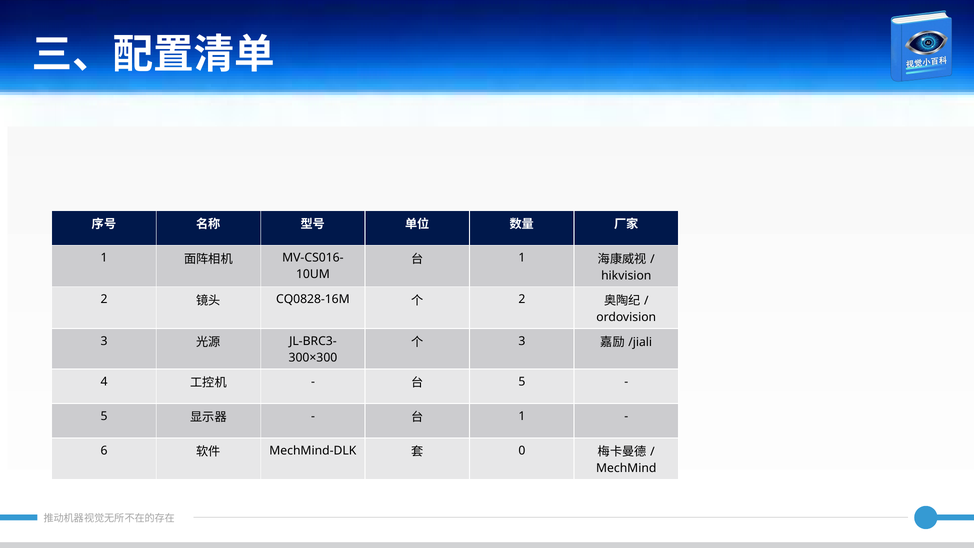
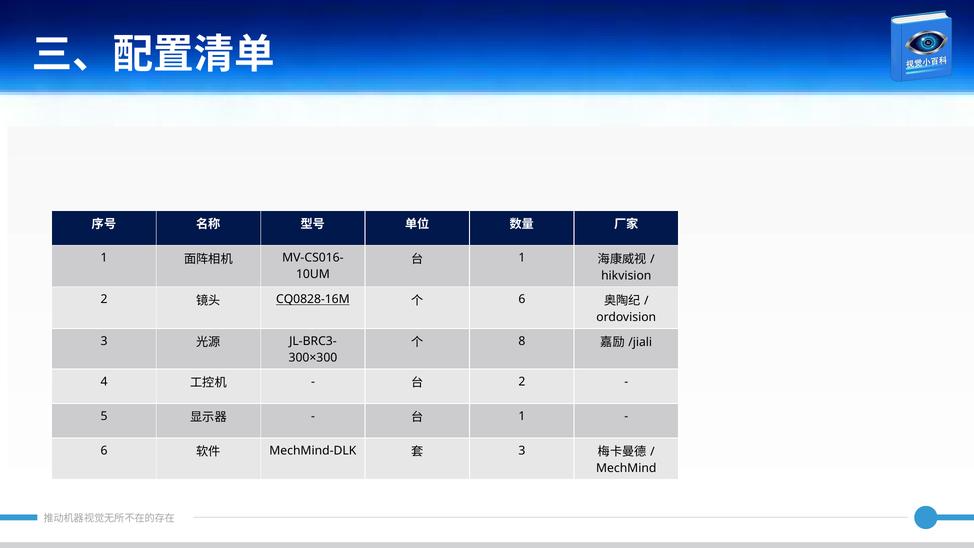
CQ0828-16M underline: none -> present (313, 299)
2: 2 -> 6 (522, 299)
3: 3 -> 8 (522, 341)
5: 5 -> 2 (522, 381)
0: 0 -> 3 (522, 450)
